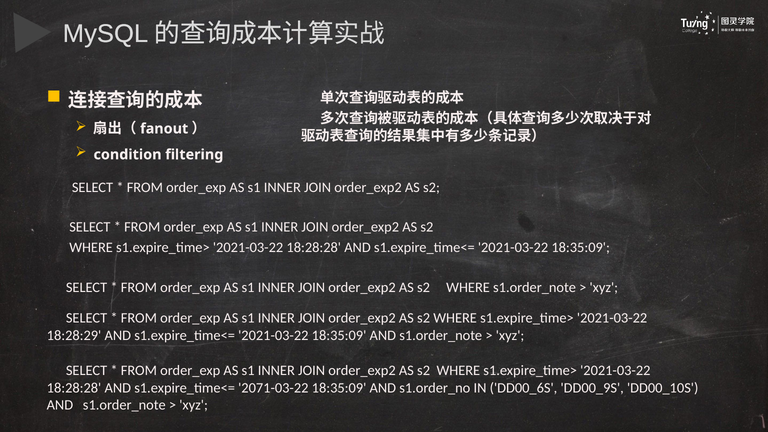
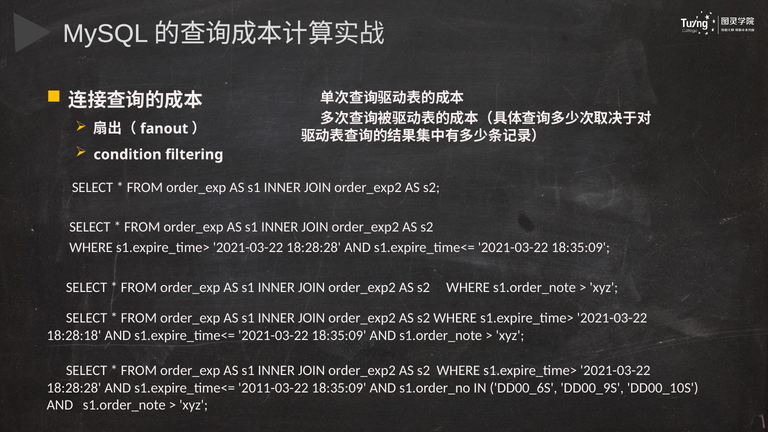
18:28:29: 18:28:29 -> 18:28:18 (74, 335)
2071-03-22: 2071-03-22 -> 2011-03-22 (273, 388)
